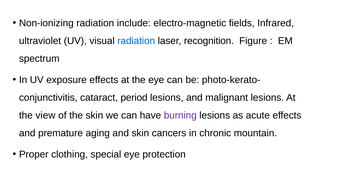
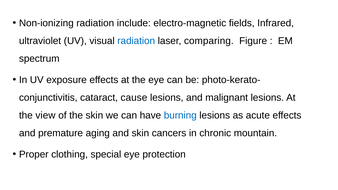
recognition: recognition -> comparing (209, 41)
period: period -> cause (134, 98)
burning colour: purple -> blue (180, 115)
